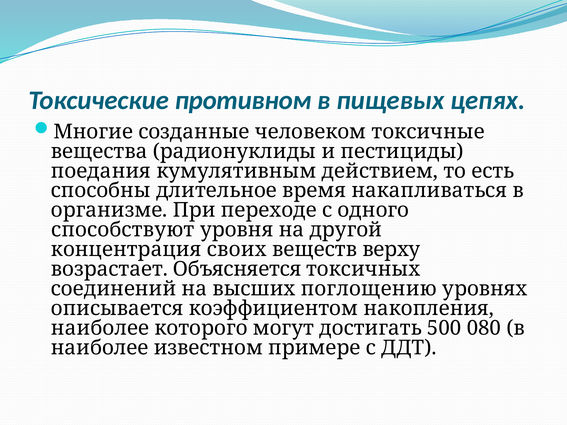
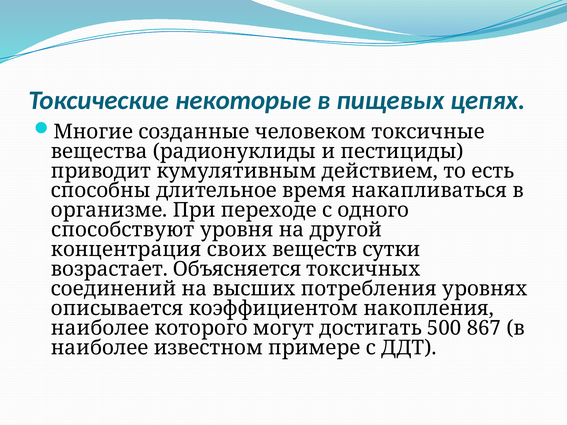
противном: противном -> некоторые (243, 100)
поедания: поедания -> приводит (101, 171)
верху: верху -> сутки (391, 250)
поглощению: поглощению -> потребления (369, 289)
080: 080 -> 867 (484, 328)
